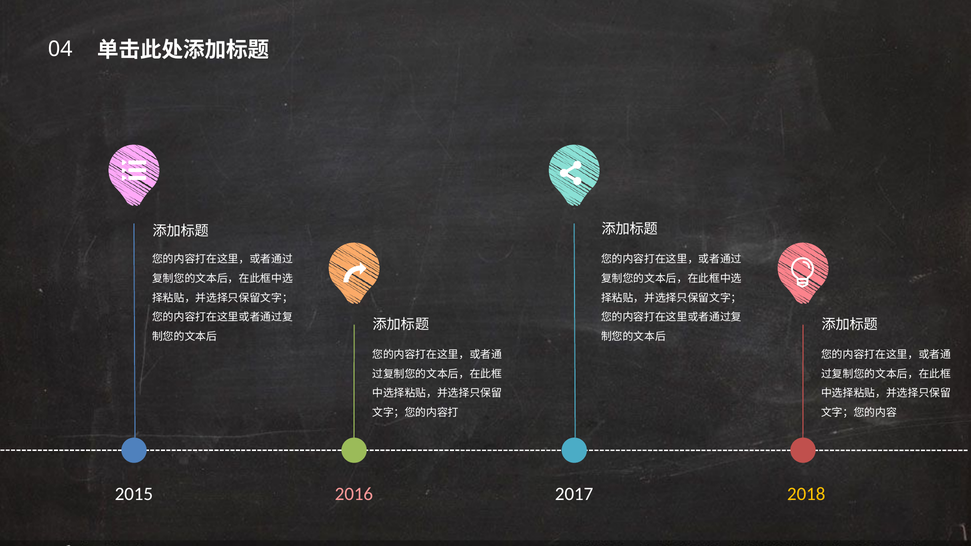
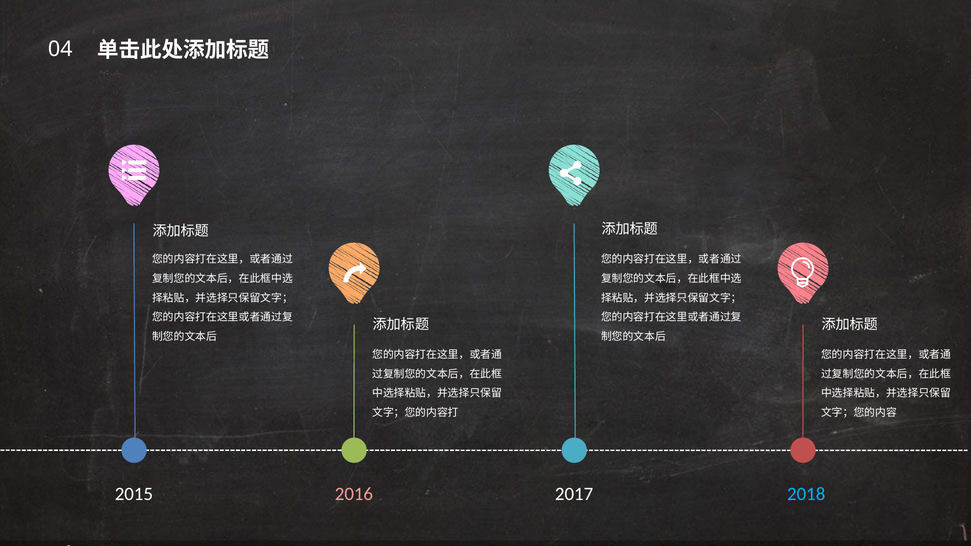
2018 colour: yellow -> light blue (806, 494)
